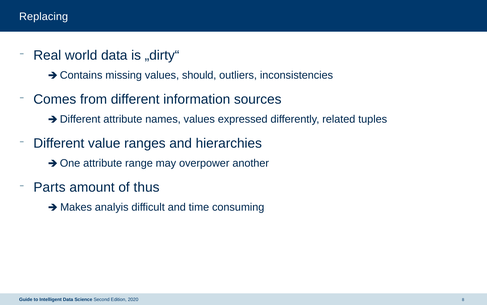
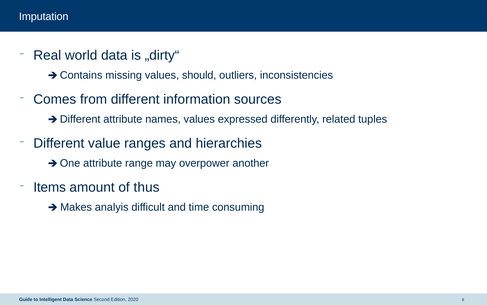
Replacing: Replacing -> Imputation (44, 17)
Parts: Parts -> Items (50, 187)
